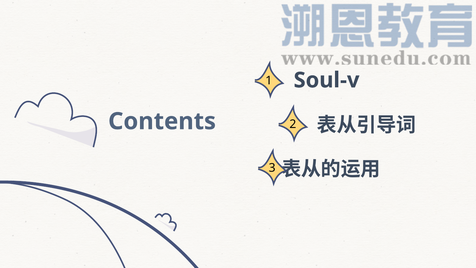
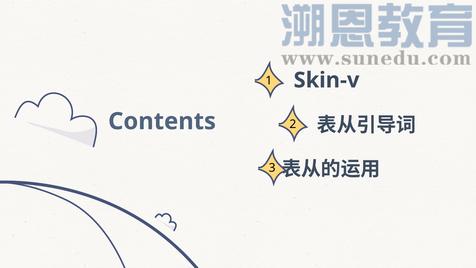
Soul-v: Soul-v -> Skin-v (327, 80)
